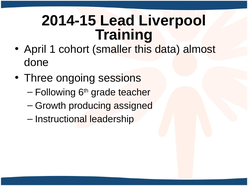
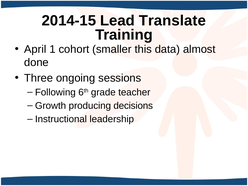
Liverpool: Liverpool -> Translate (172, 21)
assigned: assigned -> decisions (133, 106)
